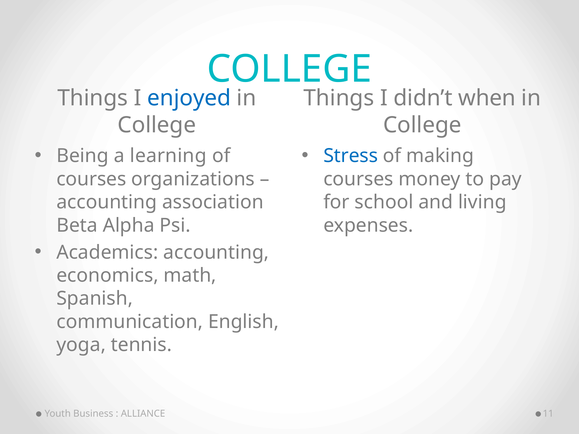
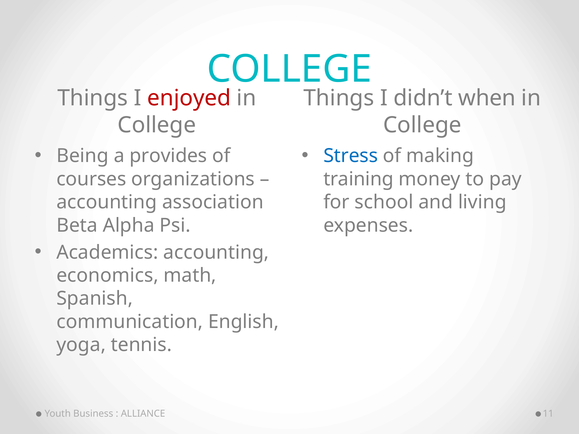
enjoyed colour: blue -> red (189, 98)
learning: learning -> provides (168, 156)
courses: courses -> training (359, 179)
